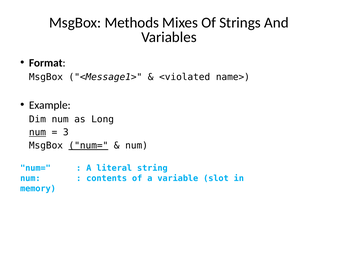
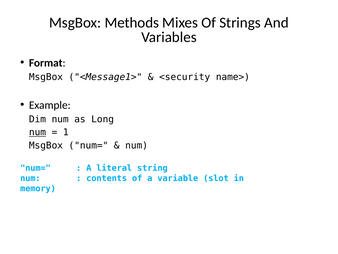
<violated: <violated -> <security (185, 77)
3: 3 -> 1 (66, 132)
num= underline: present -> none (88, 145)
